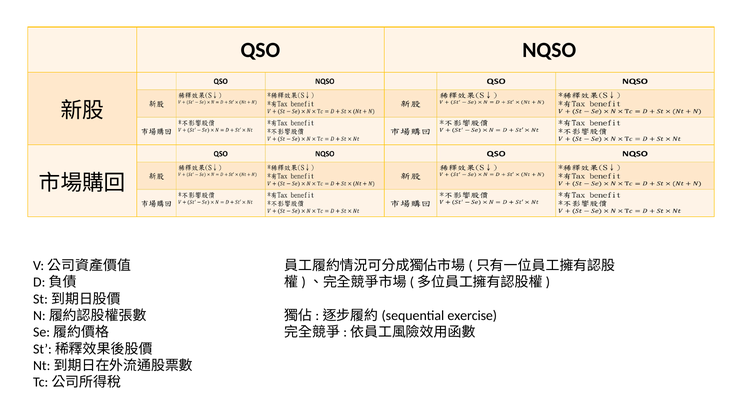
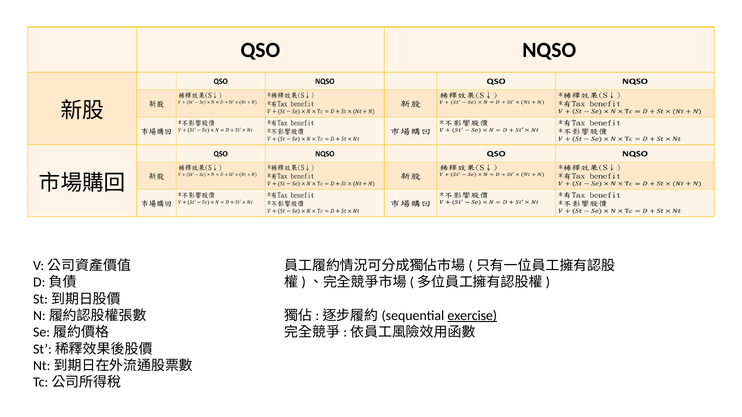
exercise underline: none -> present (472, 316)
